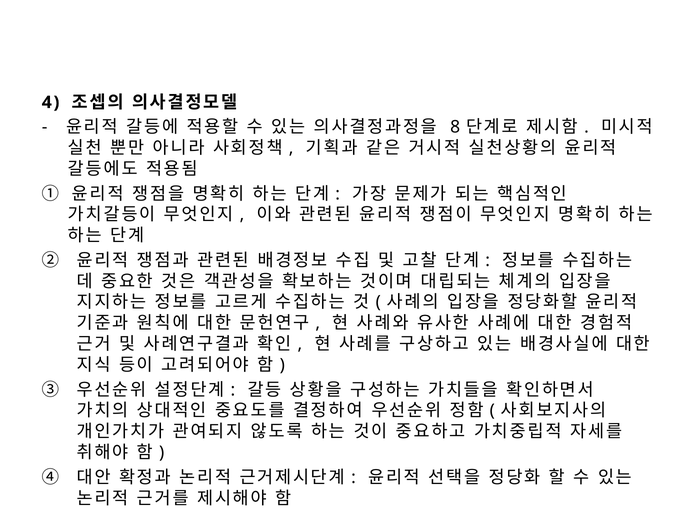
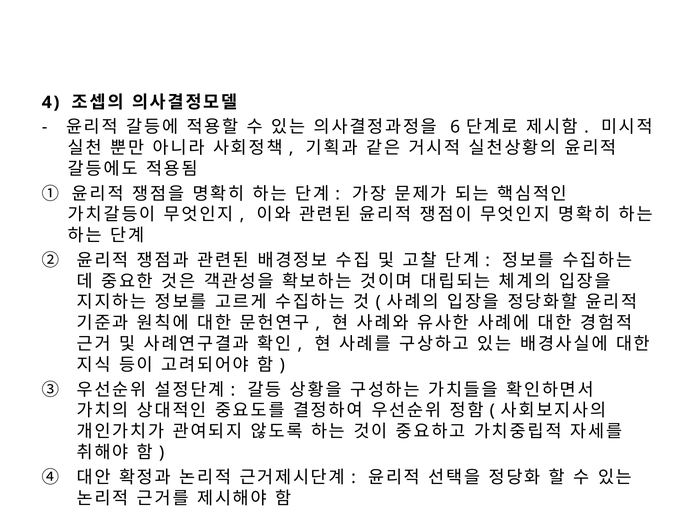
8: 8 -> 6 (455, 127)
